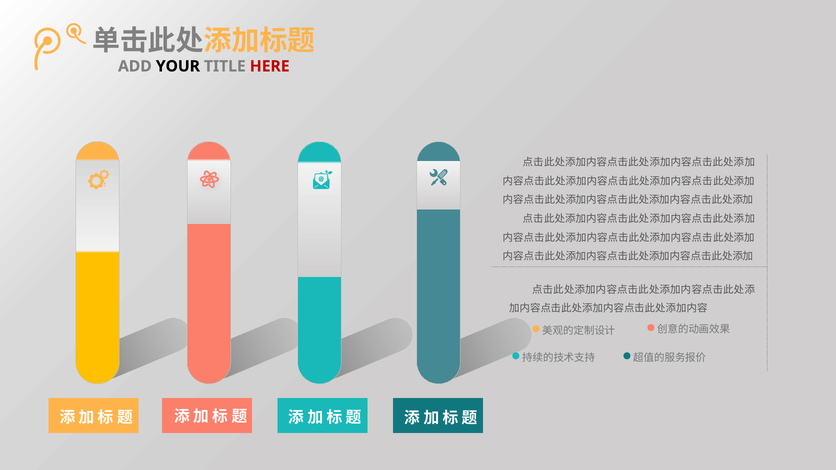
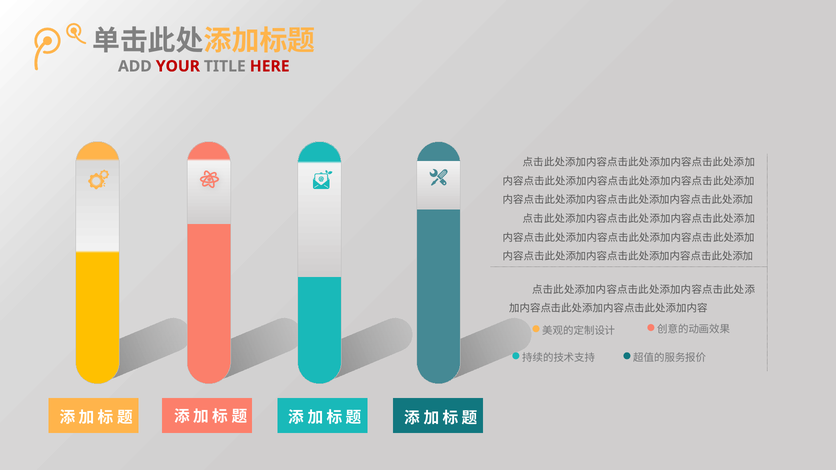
YOUR colour: black -> red (178, 66)
